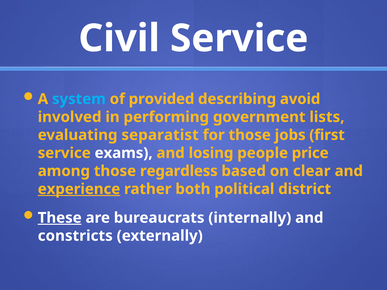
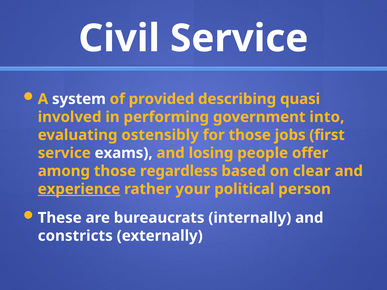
system colour: light blue -> white (79, 99)
avoid: avoid -> quasi (300, 99)
lists: lists -> into (327, 117)
separatist: separatist -> ostensibly (160, 135)
price: price -> offer (310, 153)
both: both -> your (193, 189)
district: district -> person (305, 189)
These underline: present -> none (60, 218)
